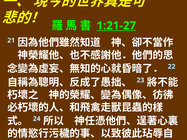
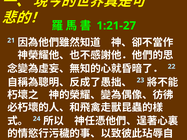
1:21-27 underline: present -> none (116, 26)
